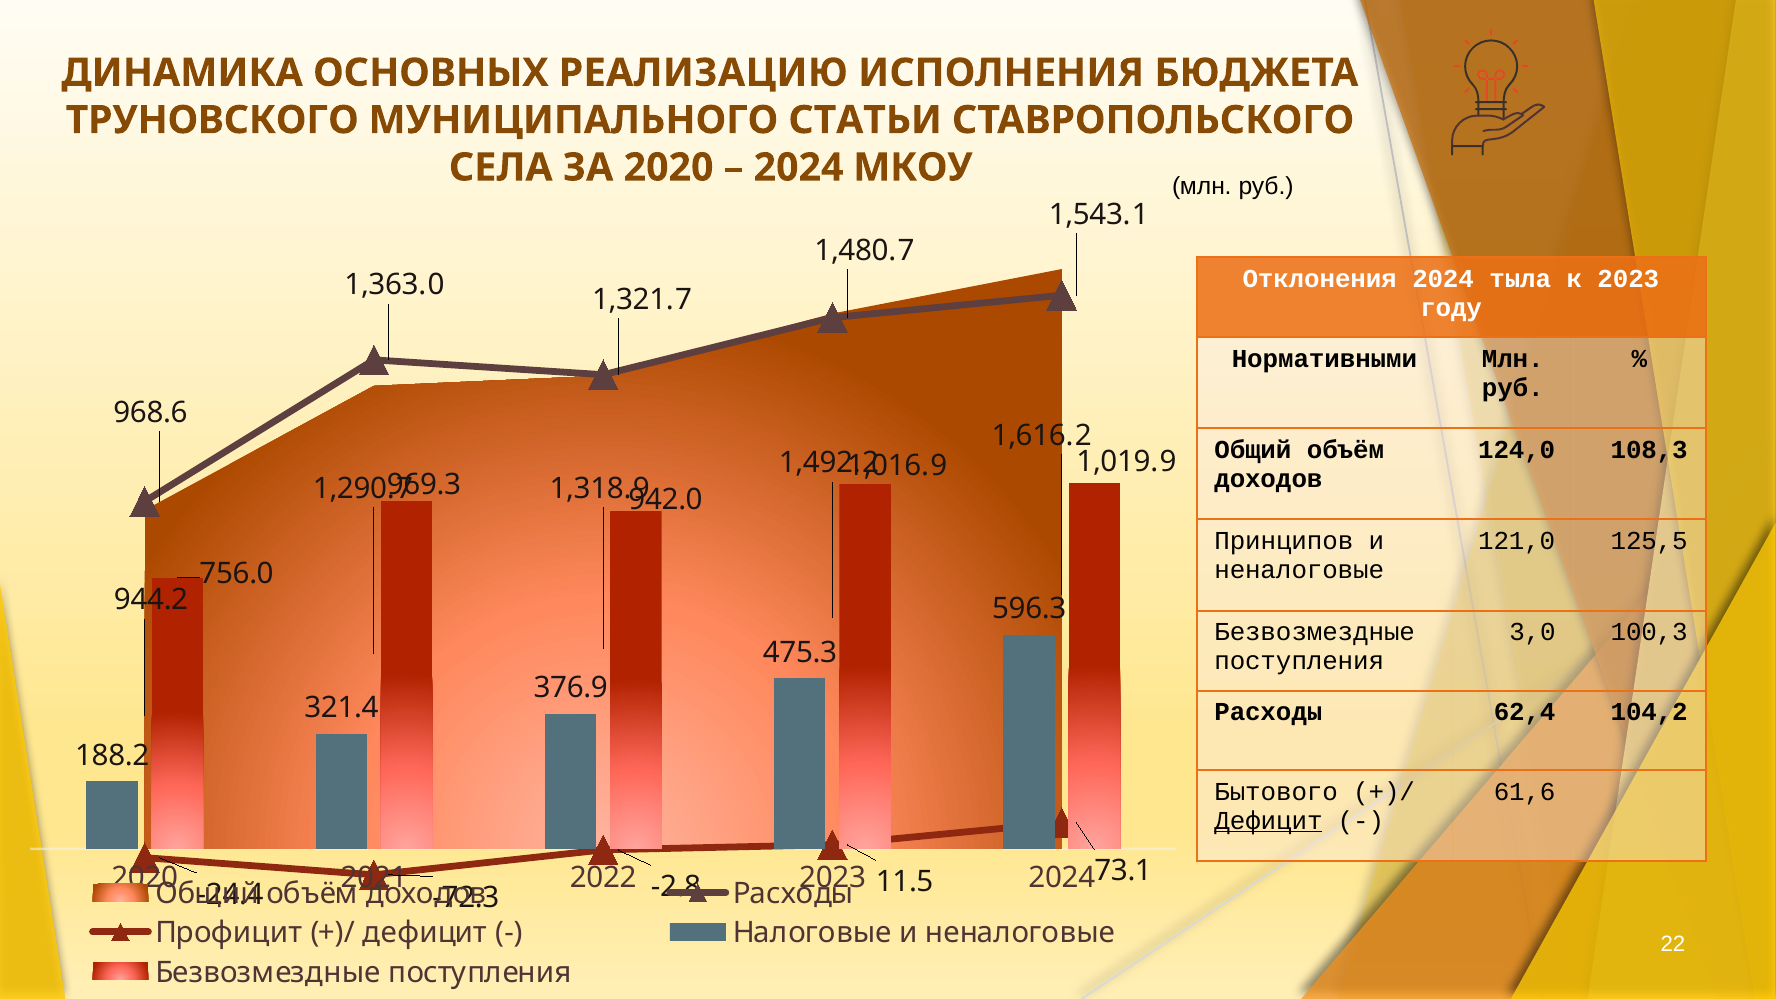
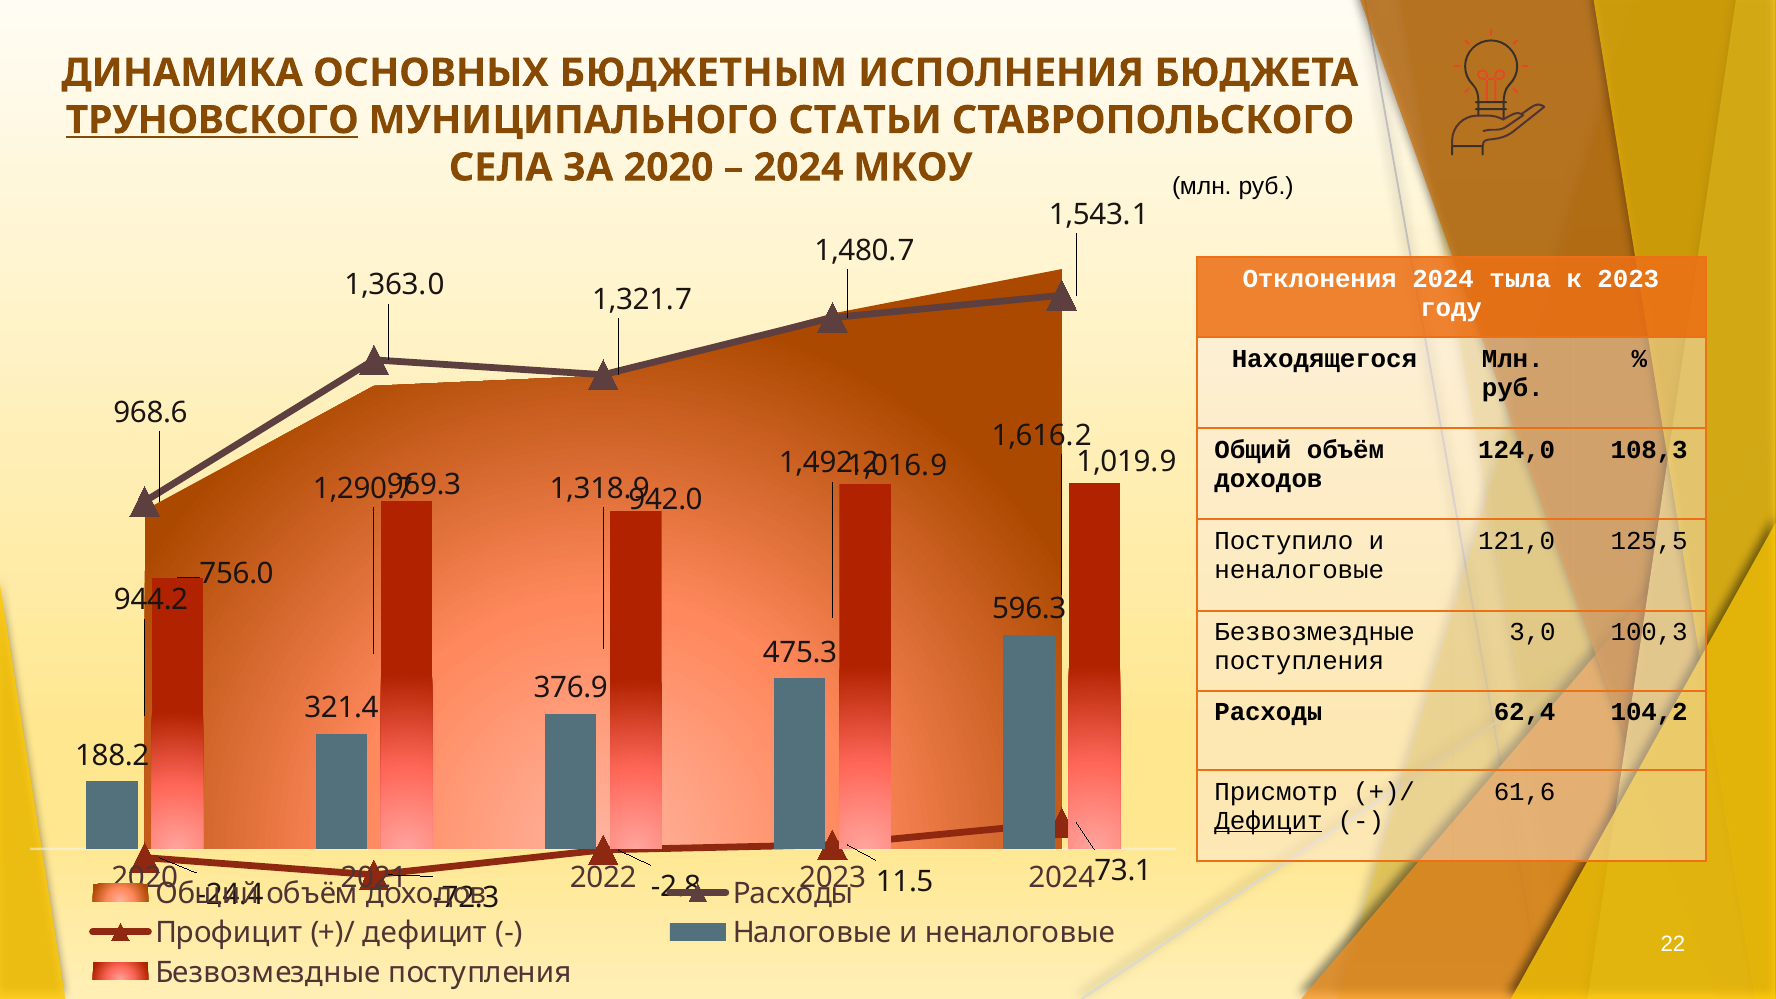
РЕАЛИЗАЦИЮ: РЕАЛИЗАЦИЮ -> БЮДЖЕТНЫМ (703, 73)
ТРУНОВСКОГО underline: none -> present (212, 120)
Нормативными: Нормативными -> Находящегося (1324, 359)
Принципов: Принципов -> Поступило (1284, 541)
Бытового: Бытового -> Присмотр (1276, 792)
